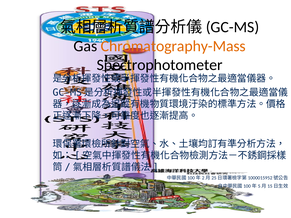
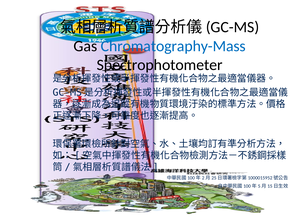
Chromatography-Mass colour: orange -> blue (173, 46)
